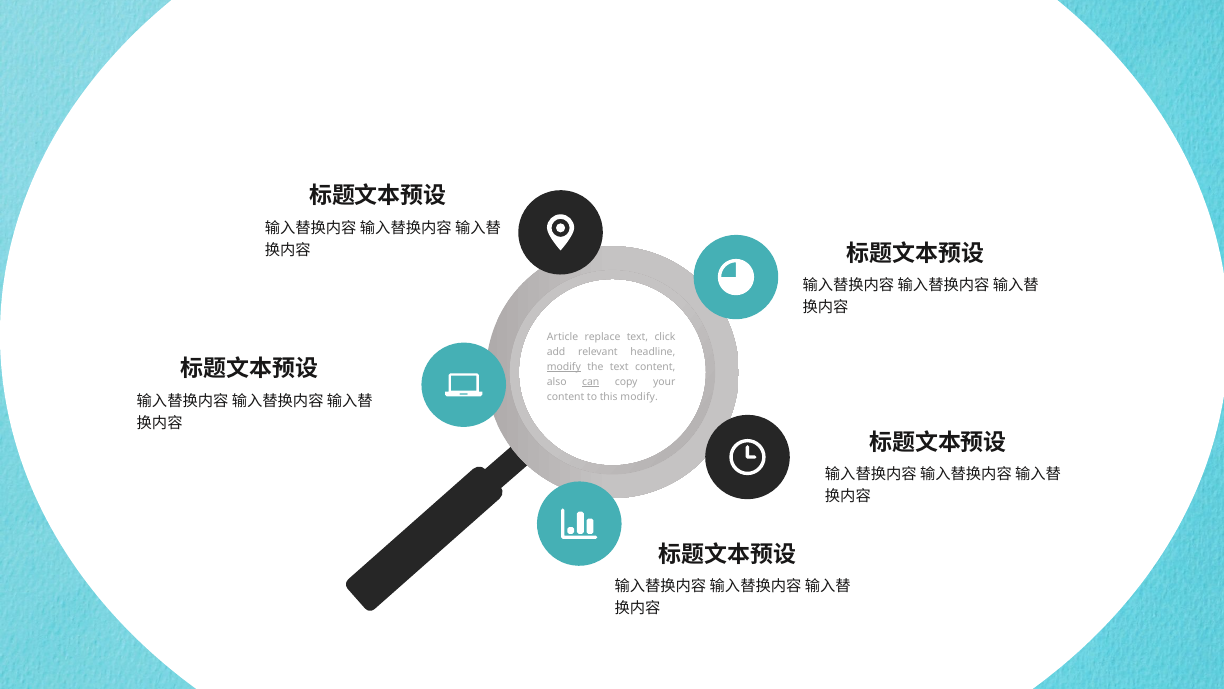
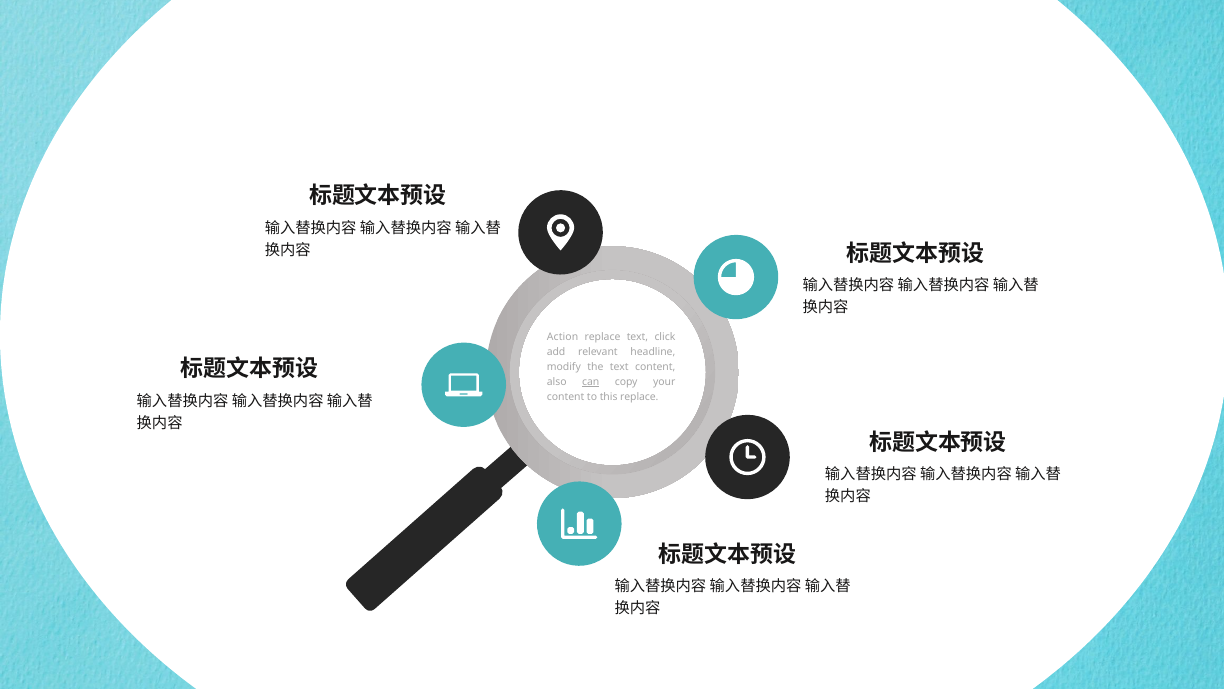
Article: Article -> Action (563, 337)
modify underline: present -> none (564, 367)
this modify: modify -> replace (639, 397)
